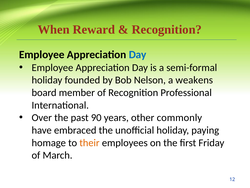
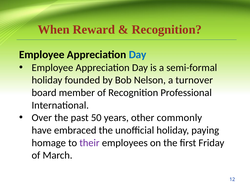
weakens: weakens -> turnover (194, 80)
90: 90 -> 50 (96, 117)
their colour: orange -> purple (89, 142)
